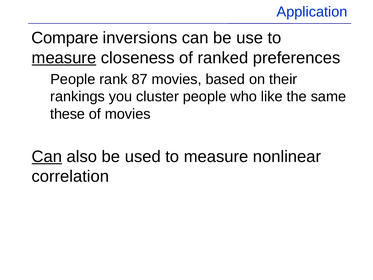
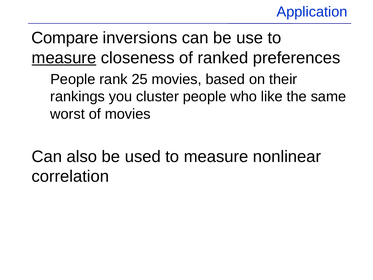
87: 87 -> 25 (140, 79)
these: these -> worst (68, 114)
Can underline: present -> none (47, 156)
